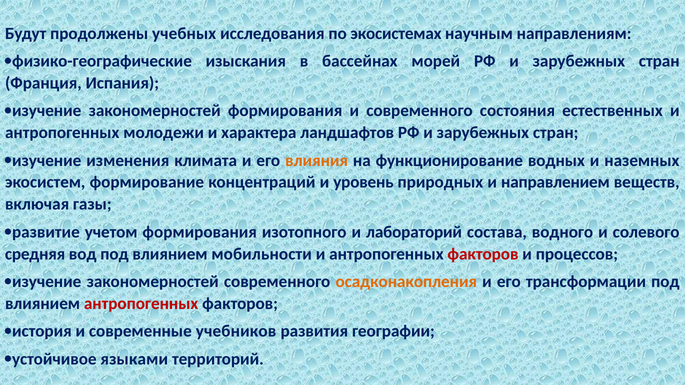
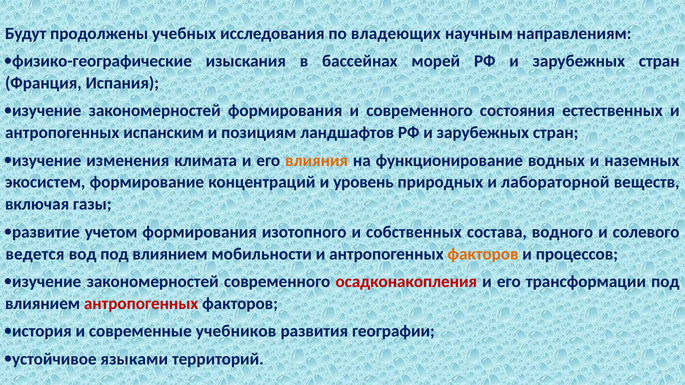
экосистемах: экосистемах -> владеющих (396, 33)
молодежи: молодежи -> испанским (164, 133)
характера: характера -> позициям (259, 133)
направлением: направлением -> лабораторной (555, 182)
лабораторий: лабораторий -> собственных (414, 232)
средняя: средняя -> ведется (35, 254)
факторов colour: red -> orange (483, 254)
осадконакопления colour: orange -> red (406, 282)
